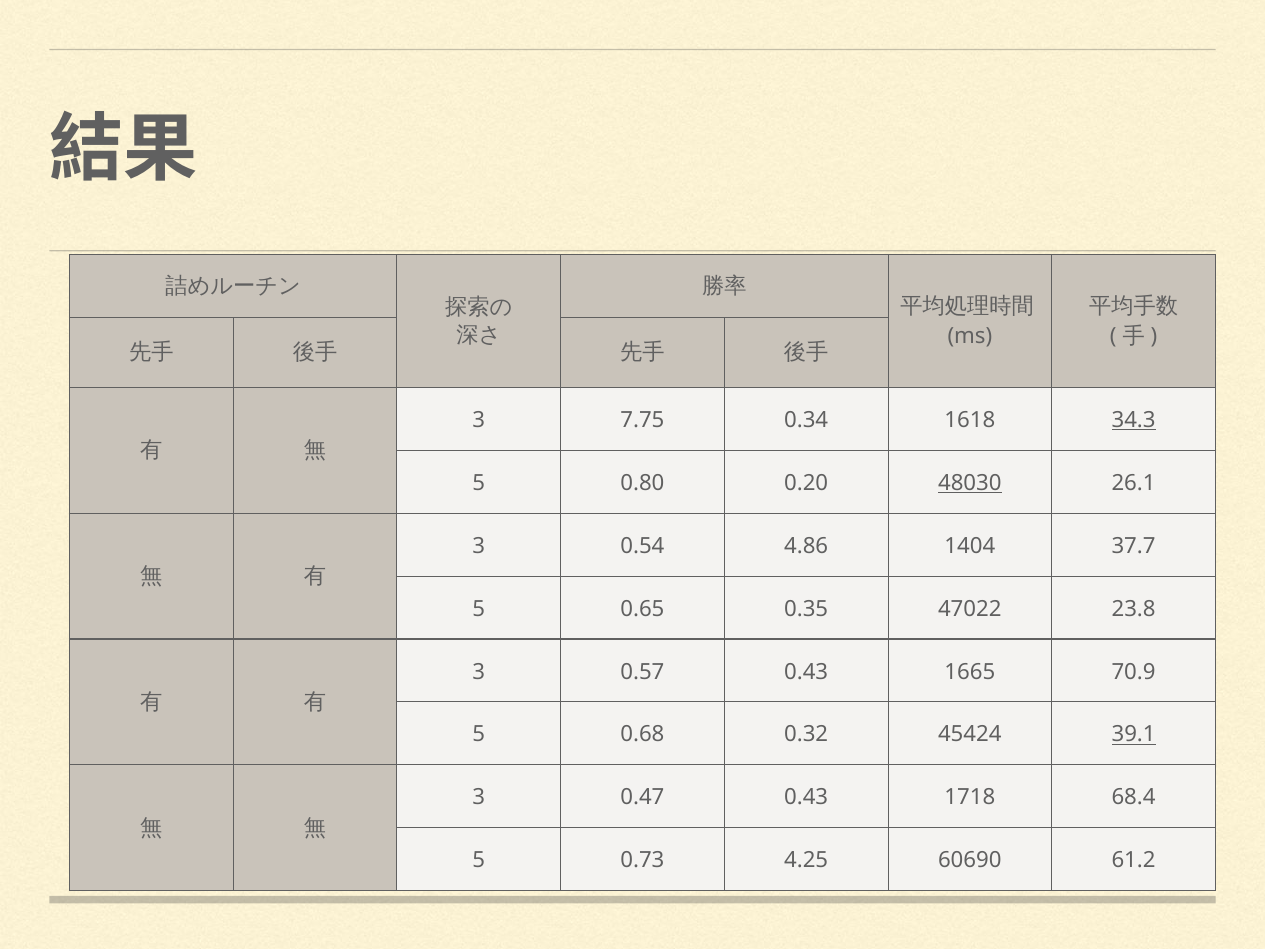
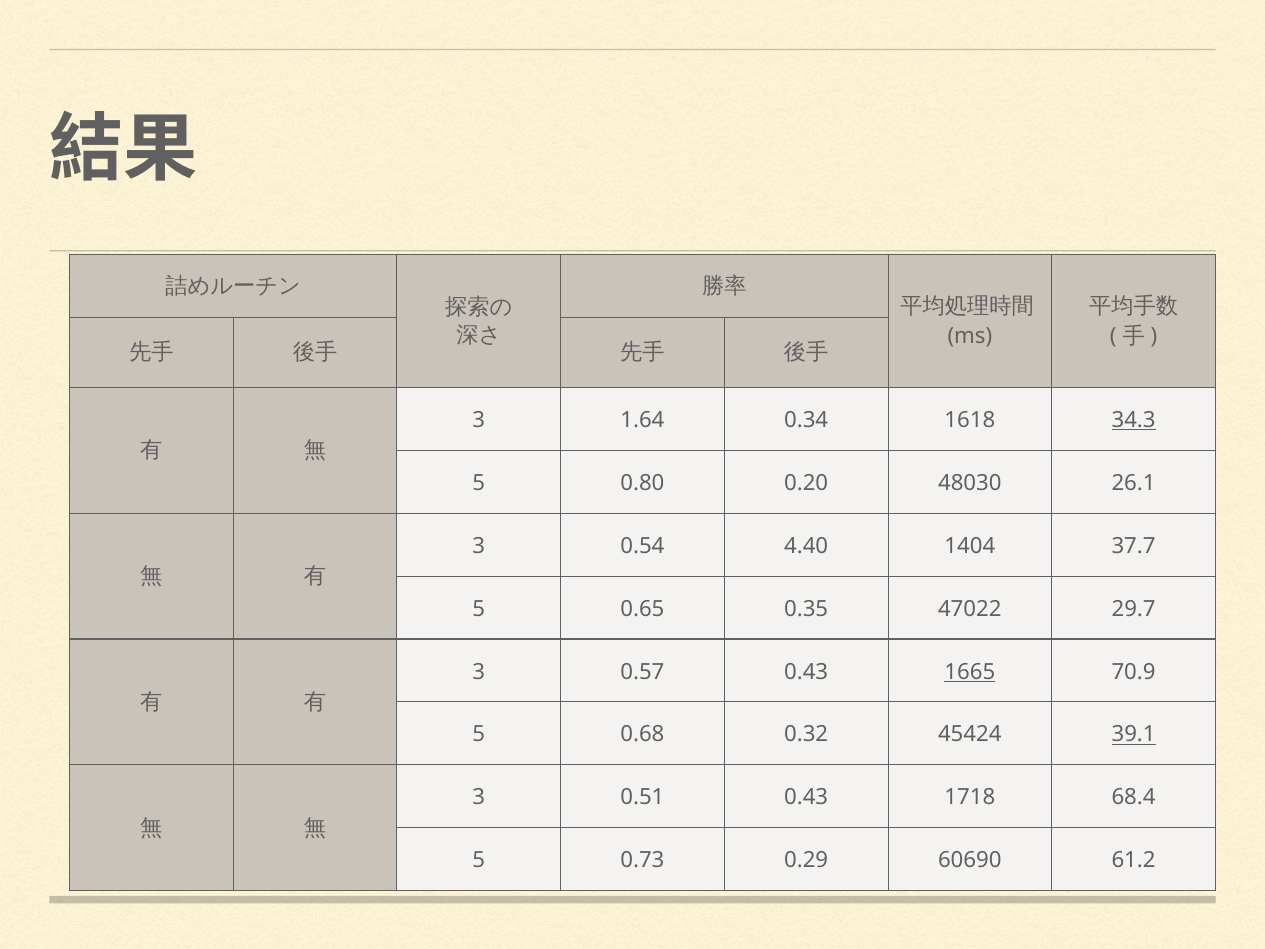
7.75: 7.75 -> 1.64 (642, 420)
48030 underline: present -> none (970, 483)
4.86: 4.86 -> 4.40 (806, 546)
23.8: 23.8 -> 29.7 (1134, 609)
1665 underline: none -> present (970, 672)
0.47: 0.47 -> 0.51 (642, 797)
4.25: 4.25 -> 0.29 (806, 860)
